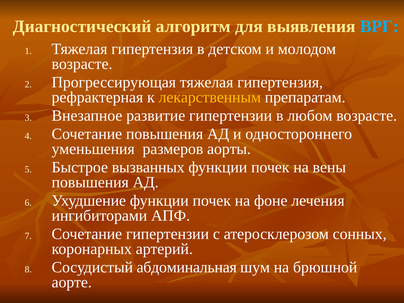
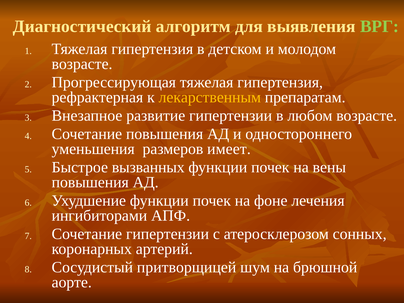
ВРГ colour: light blue -> light green (380, 26)
аорты: аорты -> имеет (229, 149)
абдоминальная: абдоминальная -> притворщицей (187, 267)
